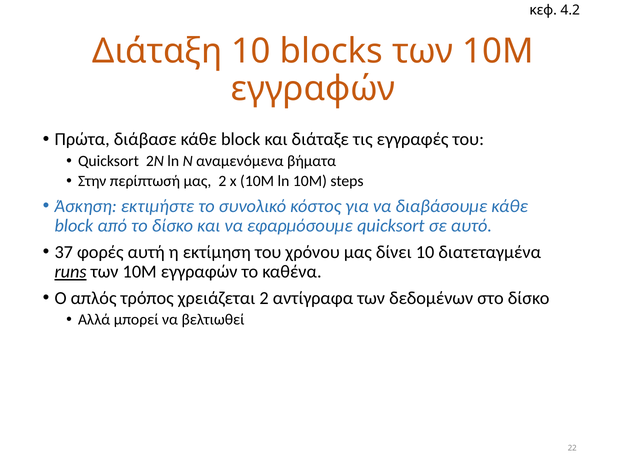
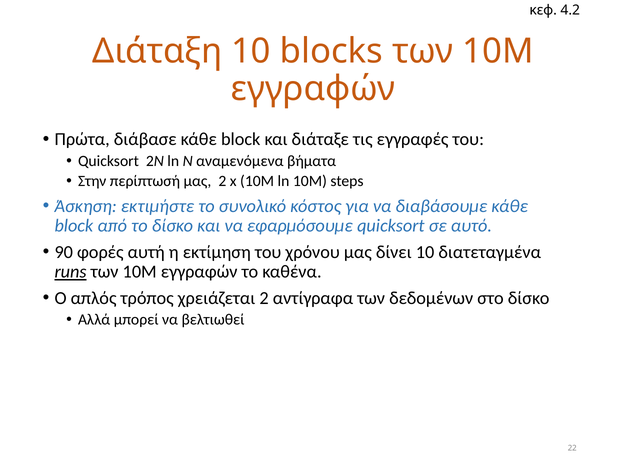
37: 37 -> 90 (64, 252)
